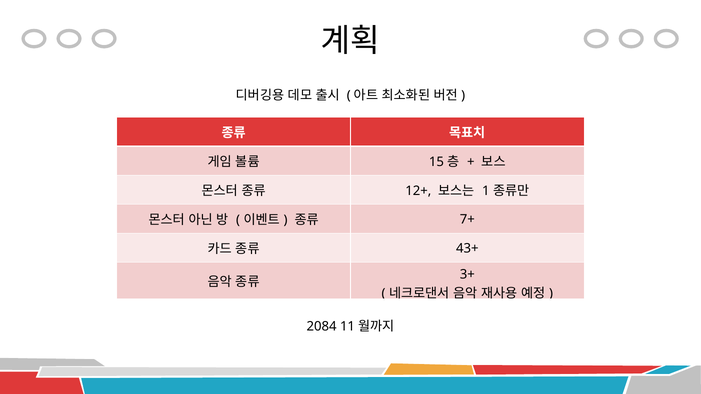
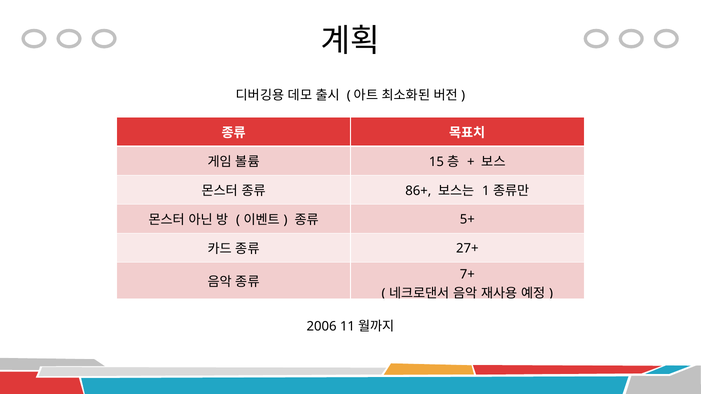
12+: 12+ -> 86+ (418, 191)
7+: 7+ -> 5+ (467, 220)
43+: 43+ -> 27+ (467, 249)
3+: 3+ -> 7+ (467, 275)
2084: 2084 -> 2006 (322, 327)
